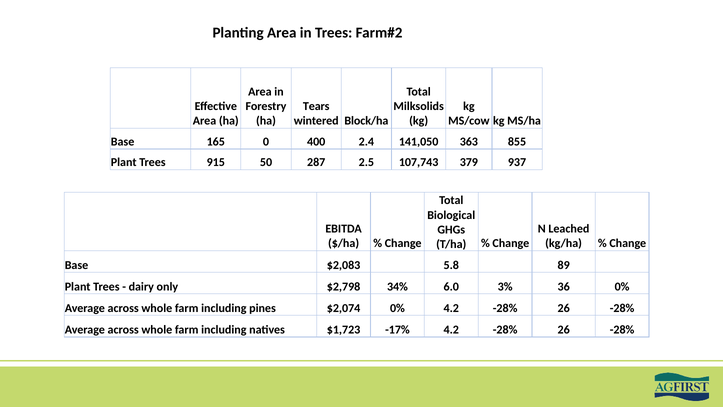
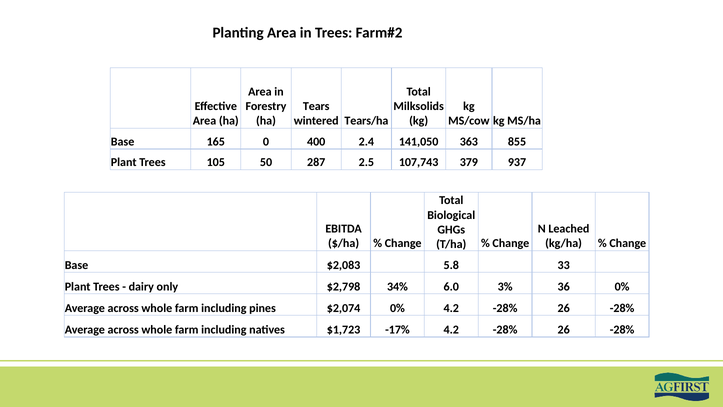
Block/ha: Block/ha -> Tears/ha (366, 121)
915: 915 -> 105 (216, 162)
89: 89 -> 33 (564, 265)
